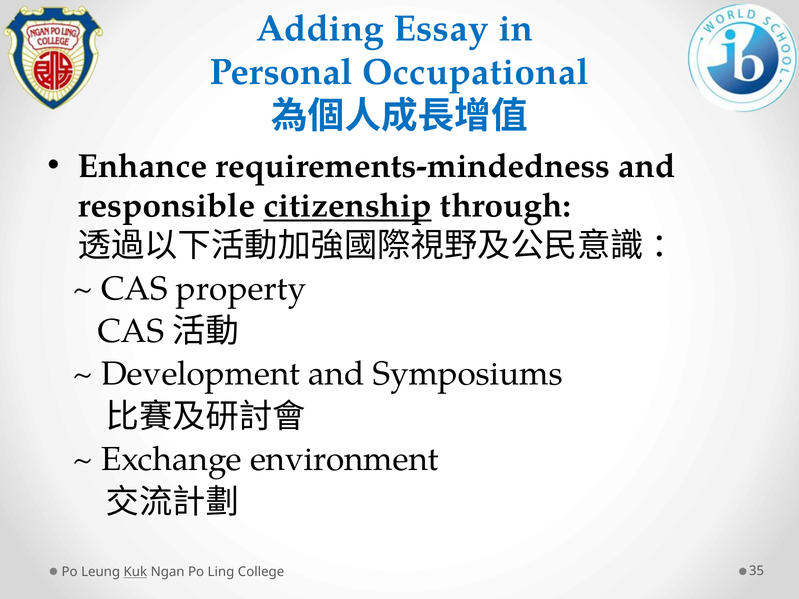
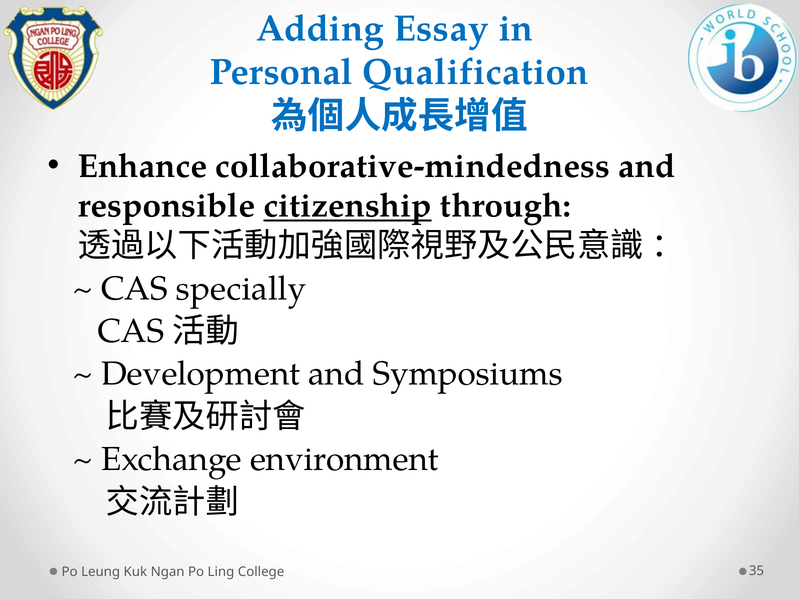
Occupational: Occupational -> Qualification (476, 72)
requirements-mindedness: requirements-mindedness -> collaborative-mindedness (413, 166)
property: property -> specially (241, 289)
Kuk underline: present -> none (135, 572)
